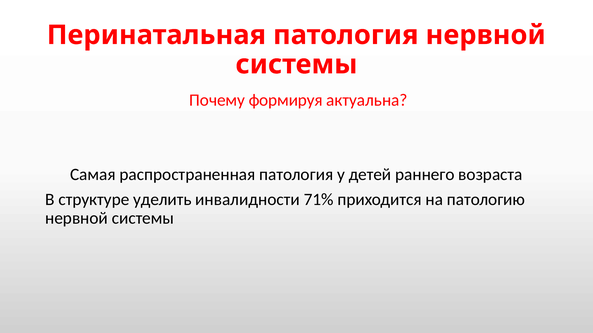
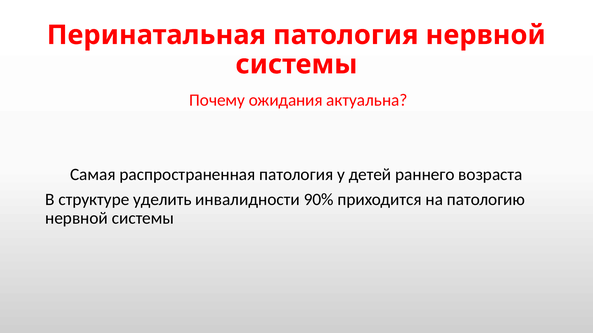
формируя: формируя -> ожидания (286, 100)
71%: 71% -> 90% (319, 200)
